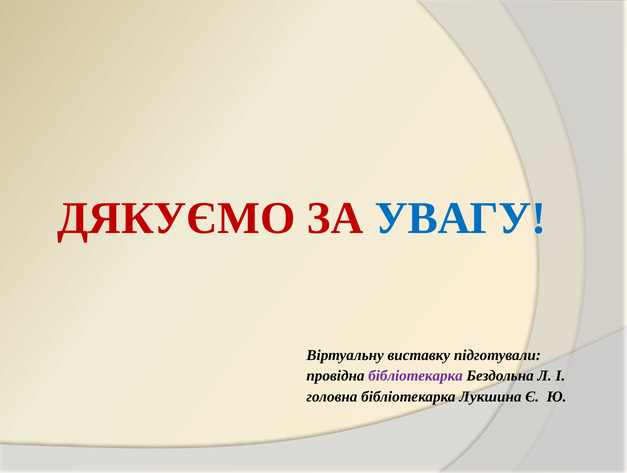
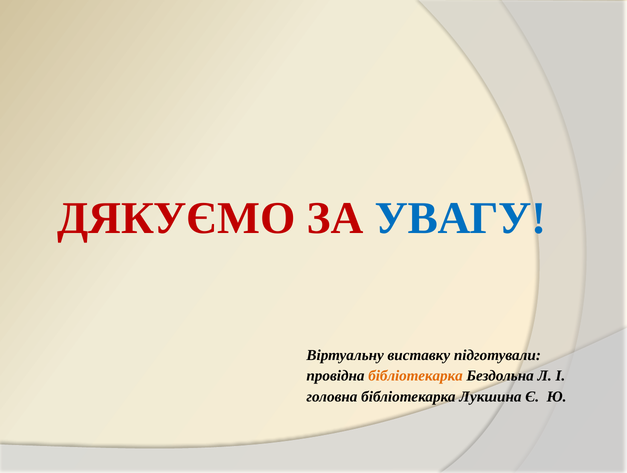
бібліотекарка colour: purple -> orange (416, 375)
